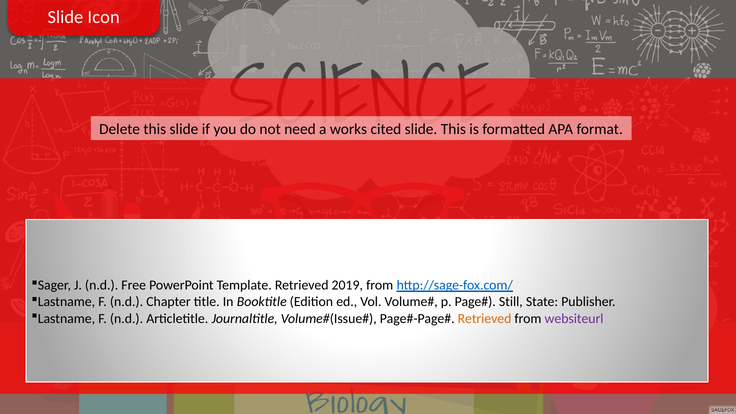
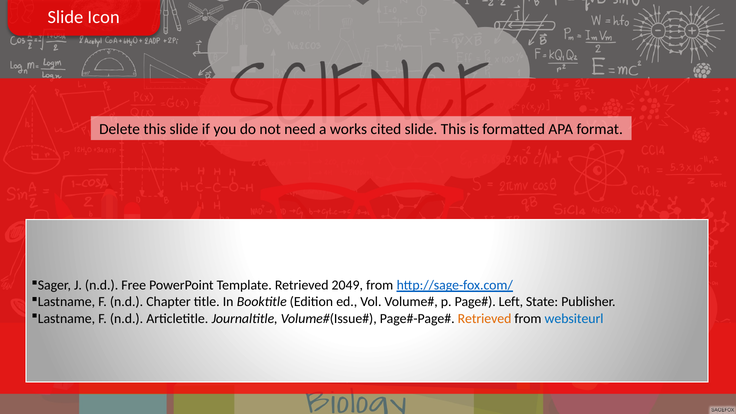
2019: 2019 -> 2049 (347, 285)
Still: Still -> Left (511, 302)
websiteurl colour: purple -> blue (574, 318)
